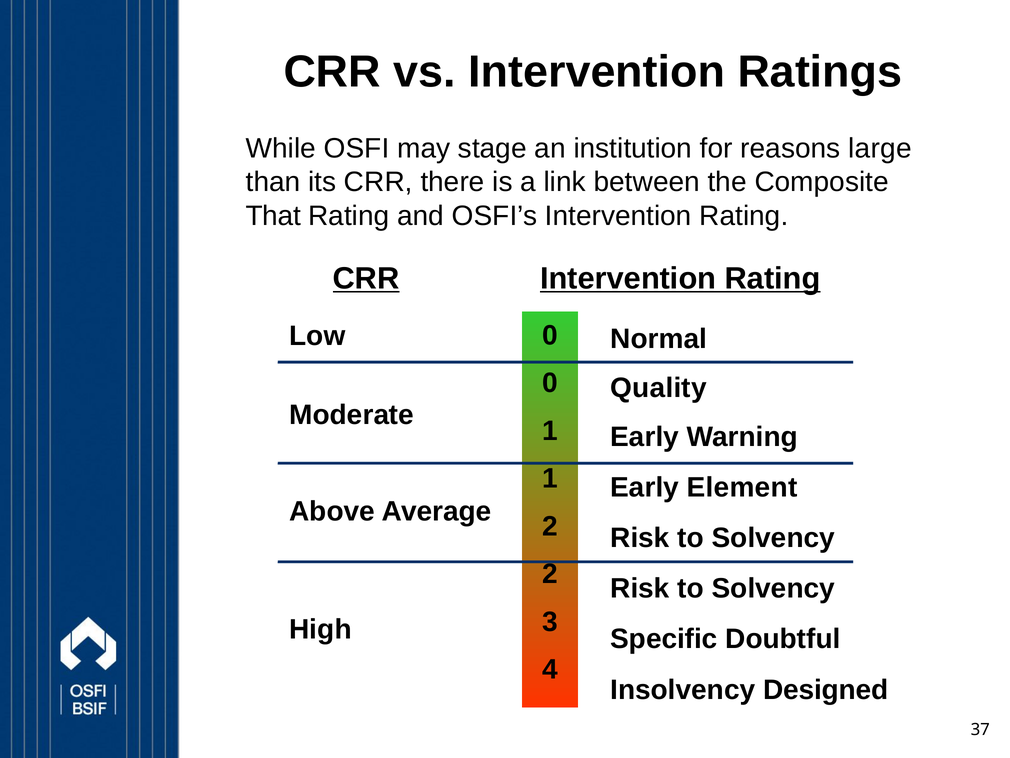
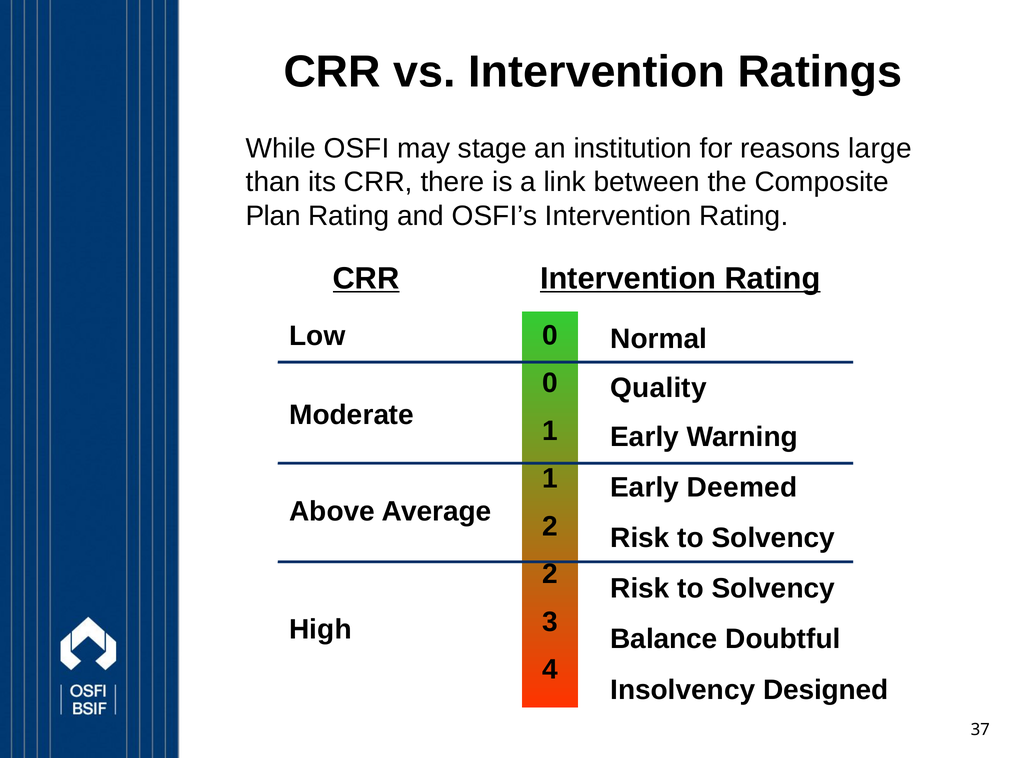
That: That -> Plan (273, 216)
Element: Element -> Deemed (742, 487)
Specific: Specific -> Balance (664, 639)
